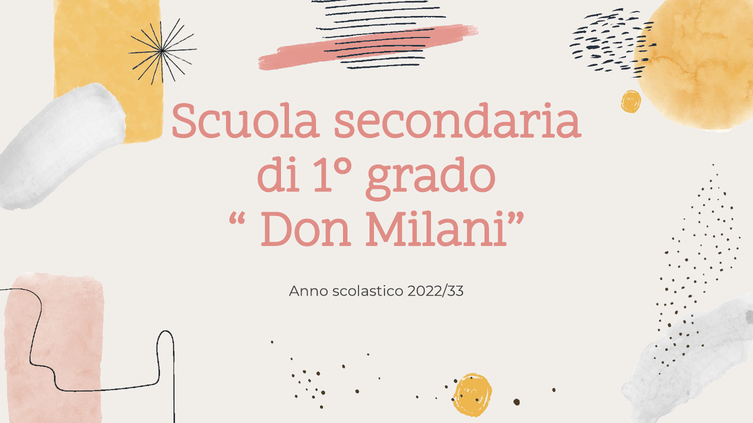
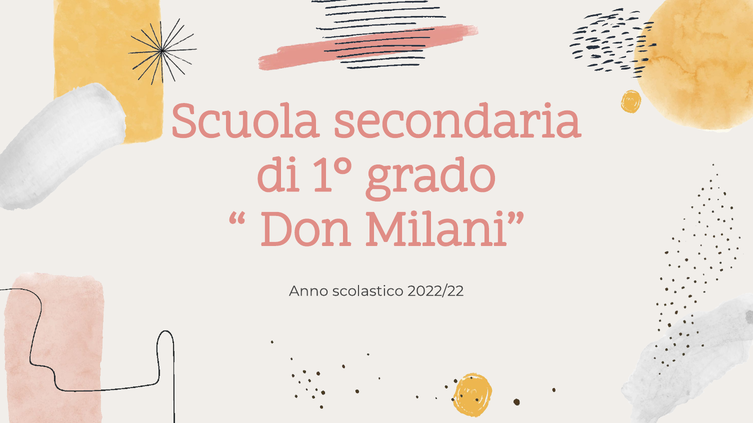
2022/33: 2022/33 -> 2022/22 (436, 291)
